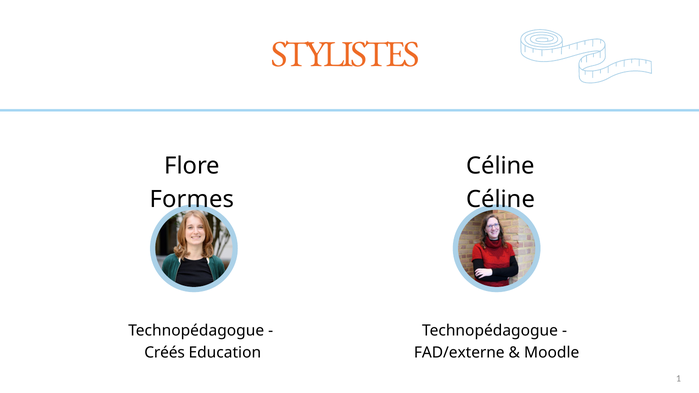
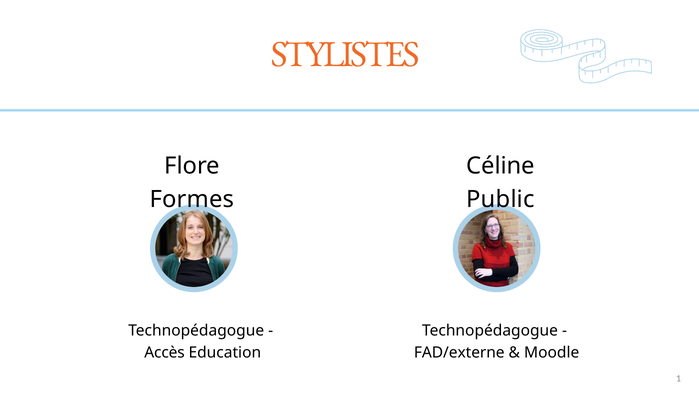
Céline: Céline -> Public (500, 199)
Créés: Créés -> Accès (165, 353)
